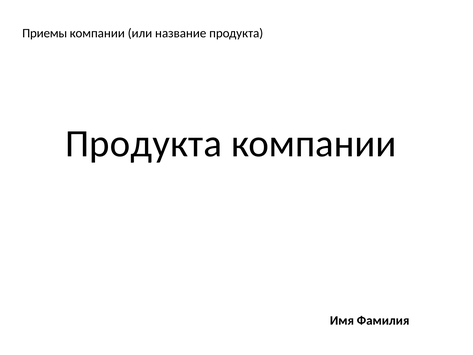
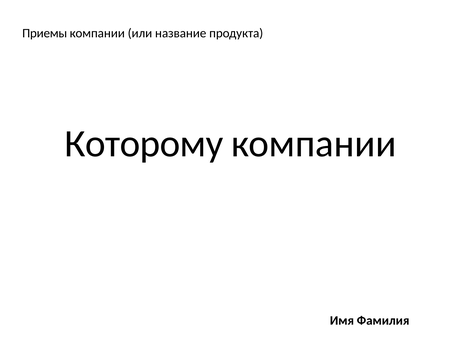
Продукта: Продукта -> Которому (144, 144)
